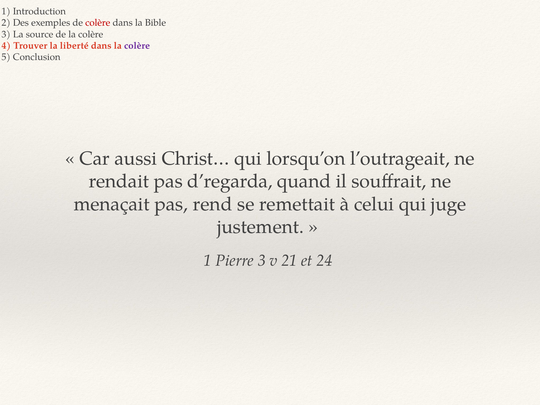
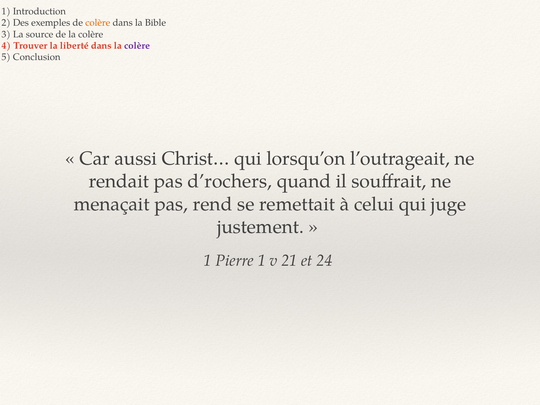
colère colour: red -> orange (98, 23)
d’regarda: d’regarda -> d’rochers (230, 181)
Pierre 3: 3 -> 1 (262, 261)
